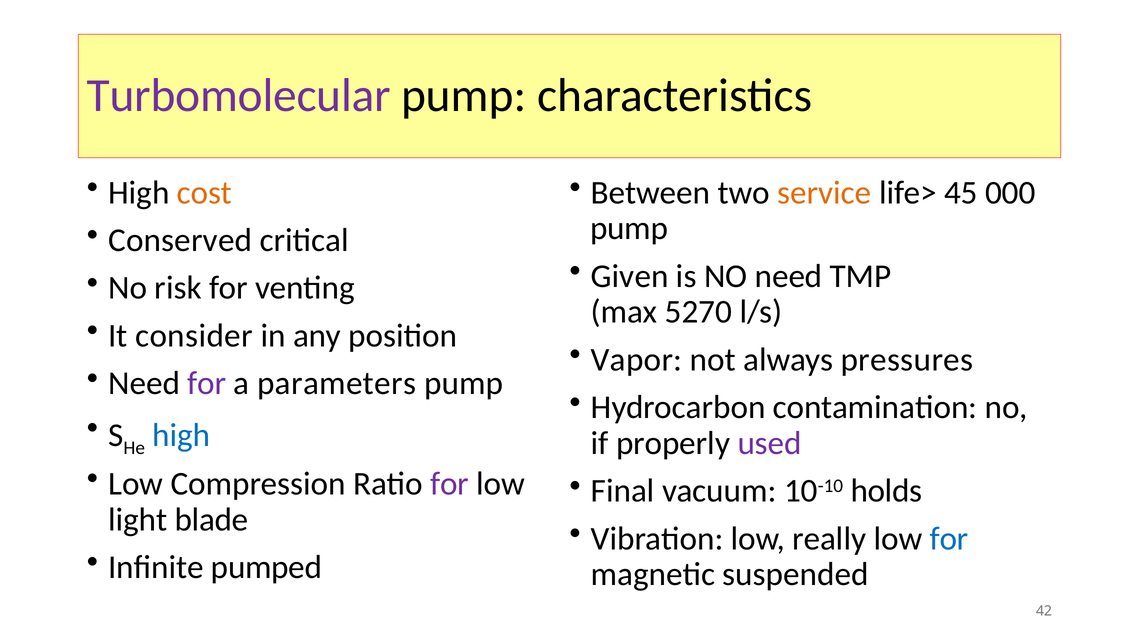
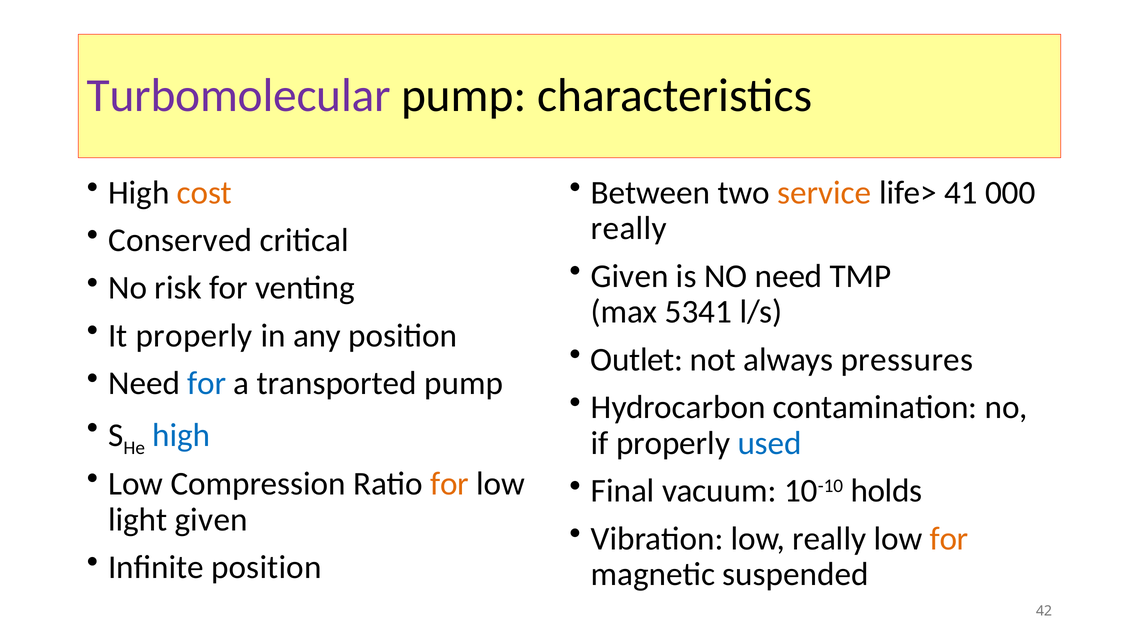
45: 45 -> 41 (961, 193)
pump: pump -> really (629, 228)
5270: 5270 -> 5341 (698, 312)
It consider: consider -> properly (194, 336)
Vapor: Vapor -> Outlet (637, 360)
for colour: purple -> blue (207, 383)
parameters: parameters -> transported (337, 383)
used colour: purple -> blue (770, 443)
for colour: purple -> orange (450, 484)
light blade: blade -> given (211, 519)
for colour: blue -> orange (949, 538)
Infinite pumped: pumped -> position (266, 567)
